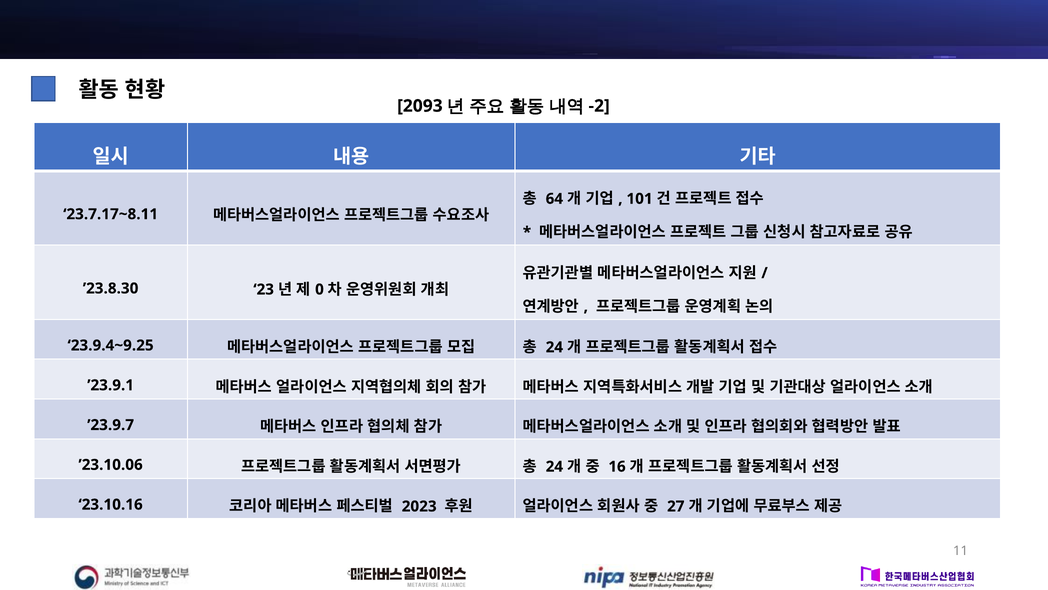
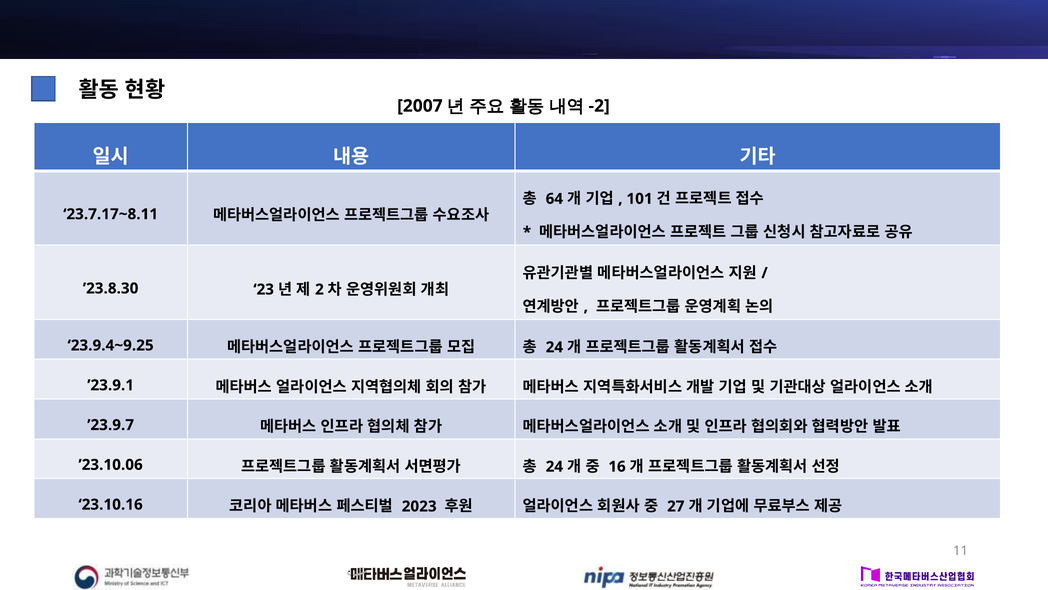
2093: 2093 -> 2007 (420, 106)
0: 0 -> 2 (319, 289)
